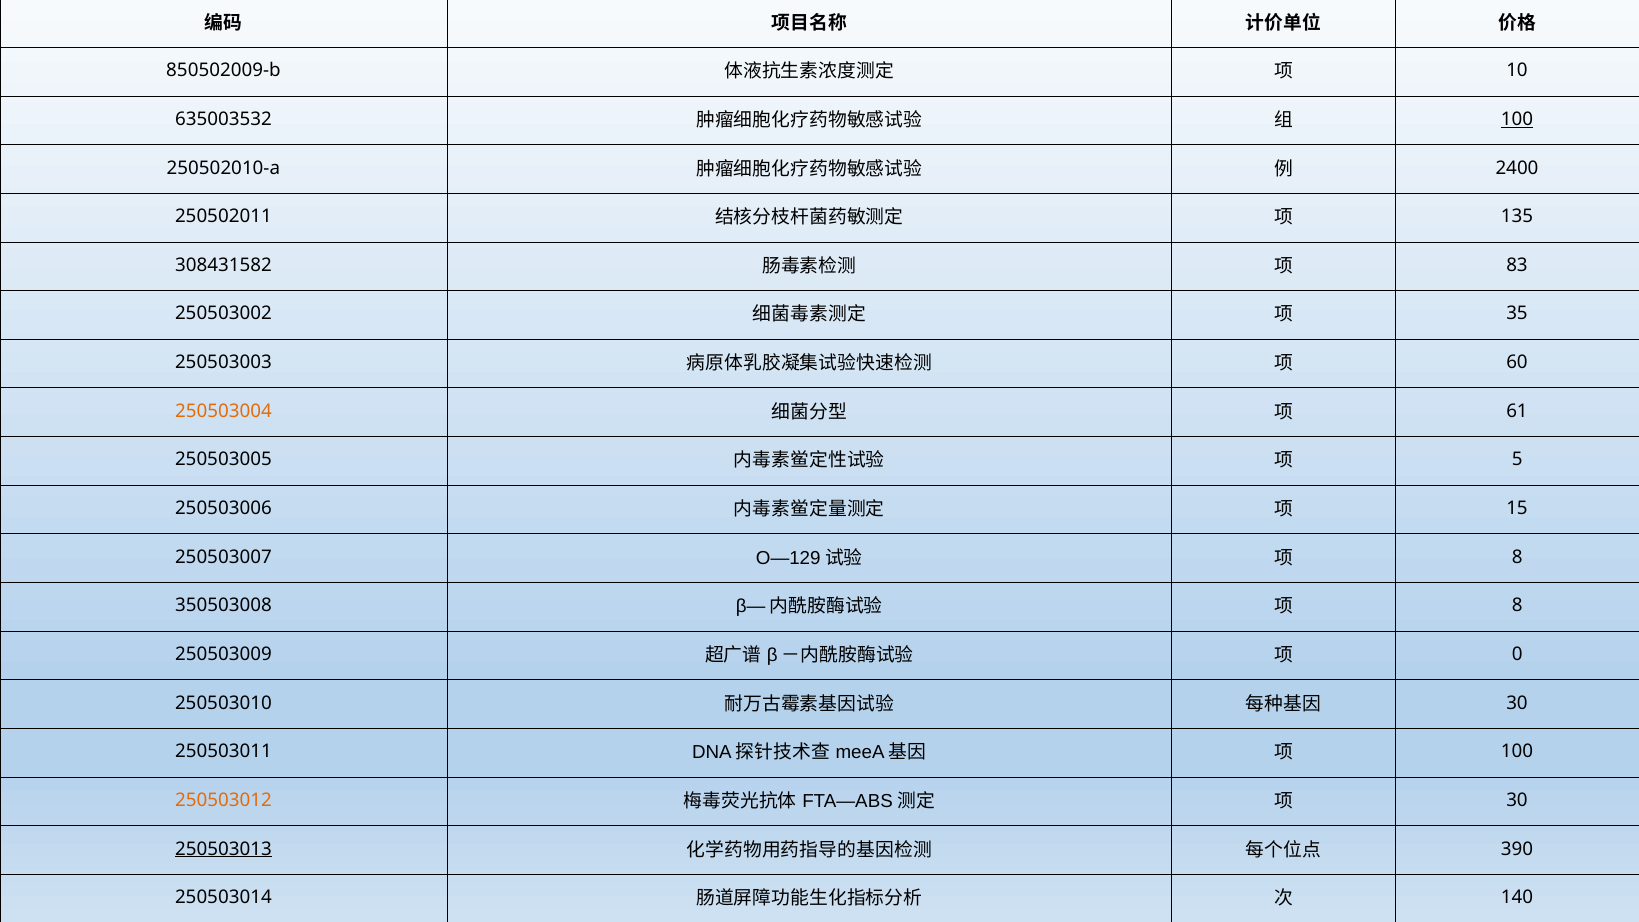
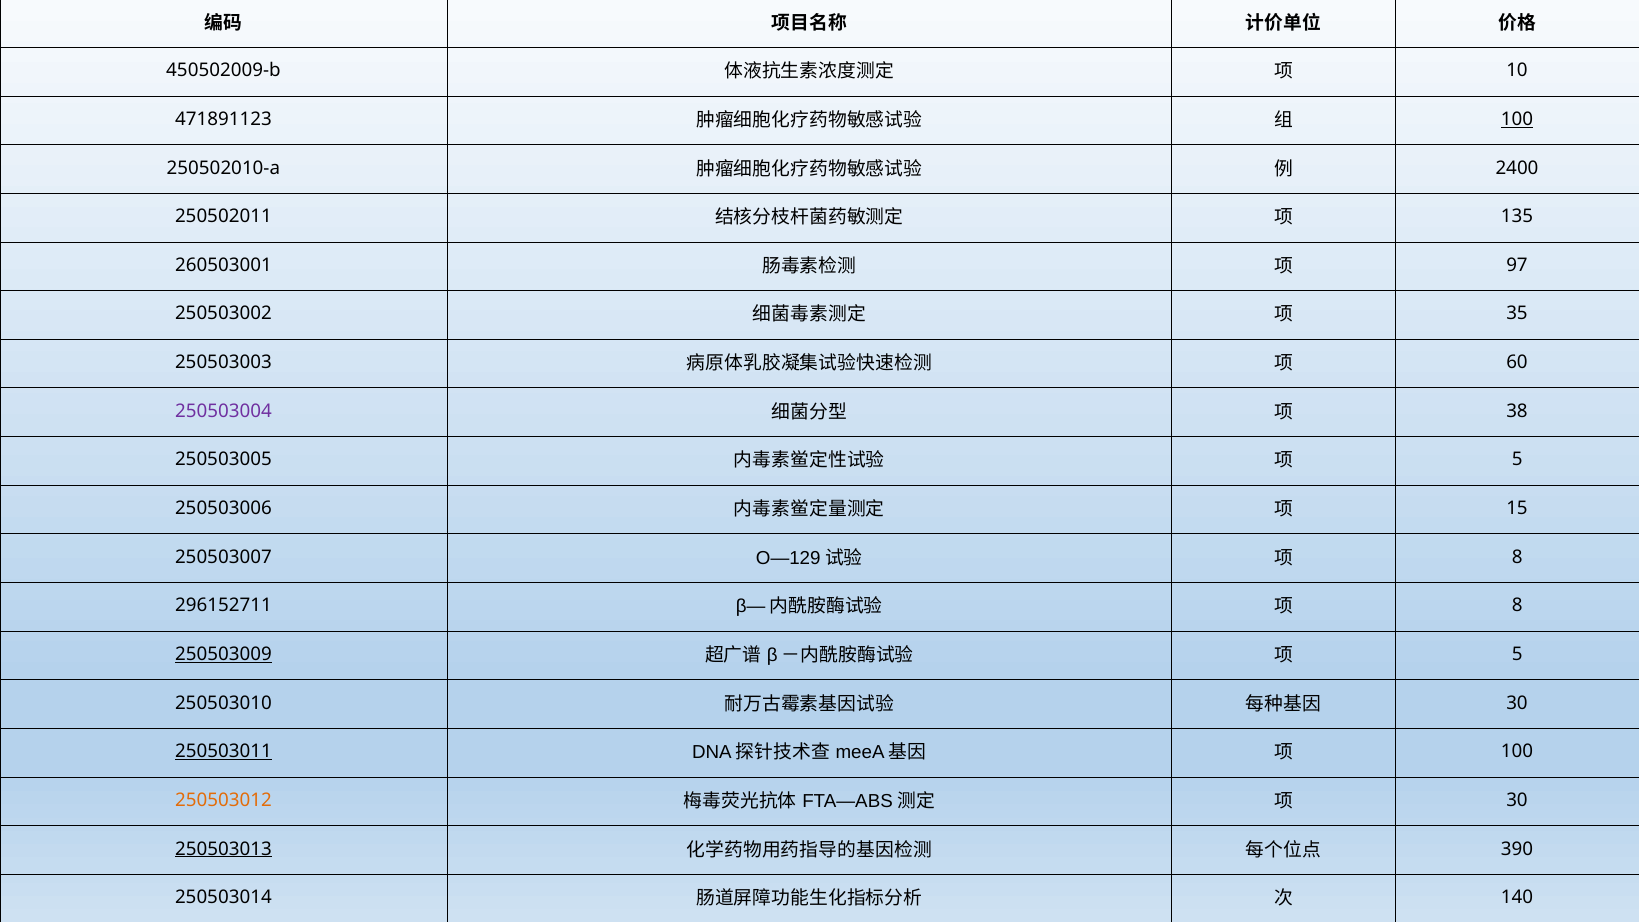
850502009-b: 850502009-b -> 450502009-b (223, 71)
635003532: 635003532 -> 471891123 (223, 119)
308431582: 308431582 -> 260503001 (223, 265)
83: 83 -> 97 (1517, 265)
250503004 colour: orange -> purple (223, 411)
61: 61 -> 38 (1517, 411)
350503008: 350503008 -> 296152711 (223, 606)
250503009 underline: none -> present (223, 654)
0: 0 -> 5 (1517, 654)
250503011 underline: none -> present (223, 751)
